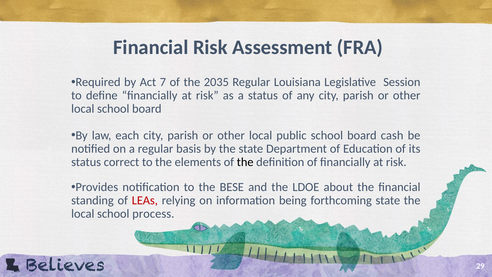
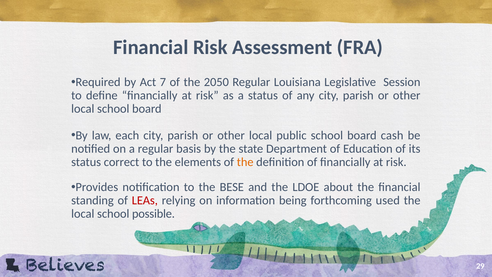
2035: 2035 -> 2050 (216, 82)
the colour: black -> orange (245, 162)
forthcoming state: state -> used (388, 200)
process: process -> possible (153, 214)
